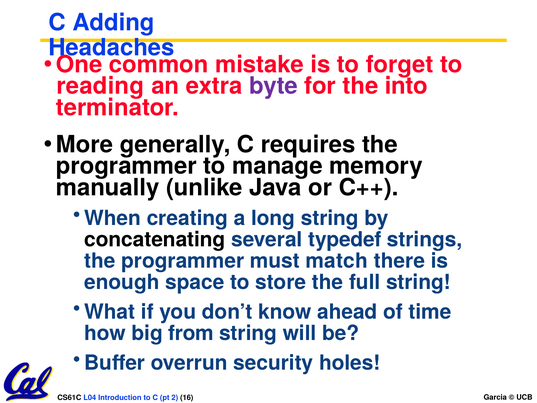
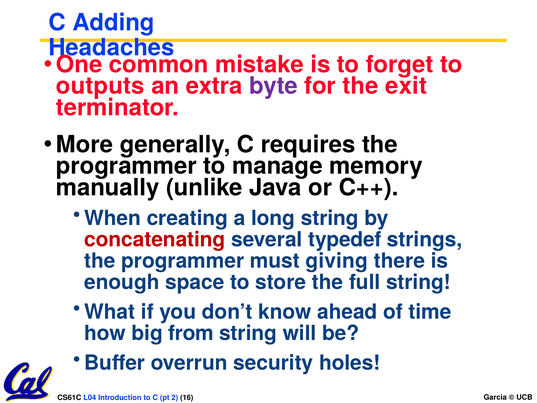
reading: reading -> outputs (100, 86)
into: into -> exit (406, 86)
concatenating colour: black -> red (155, 239)
match: match -> giving (337, 261)
